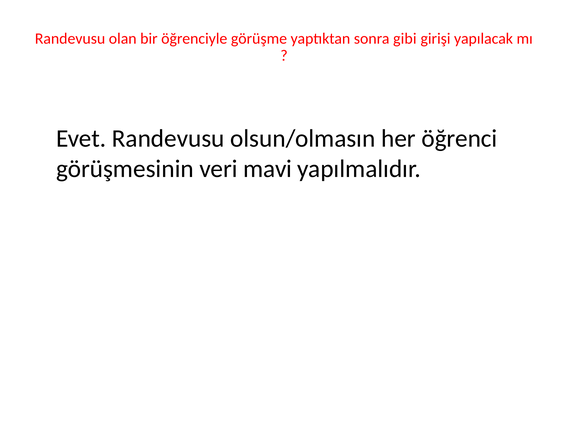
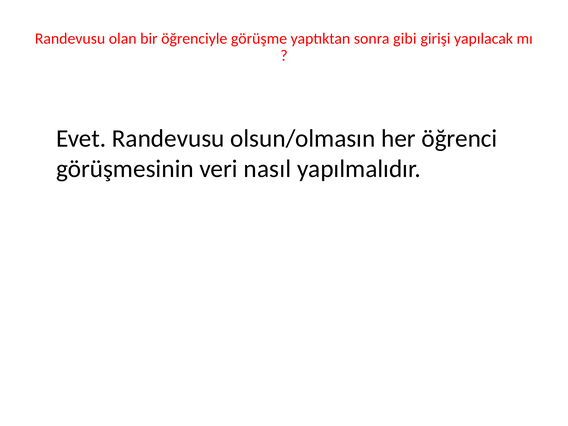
mavi: mavi -> nasıl (267, 169)
